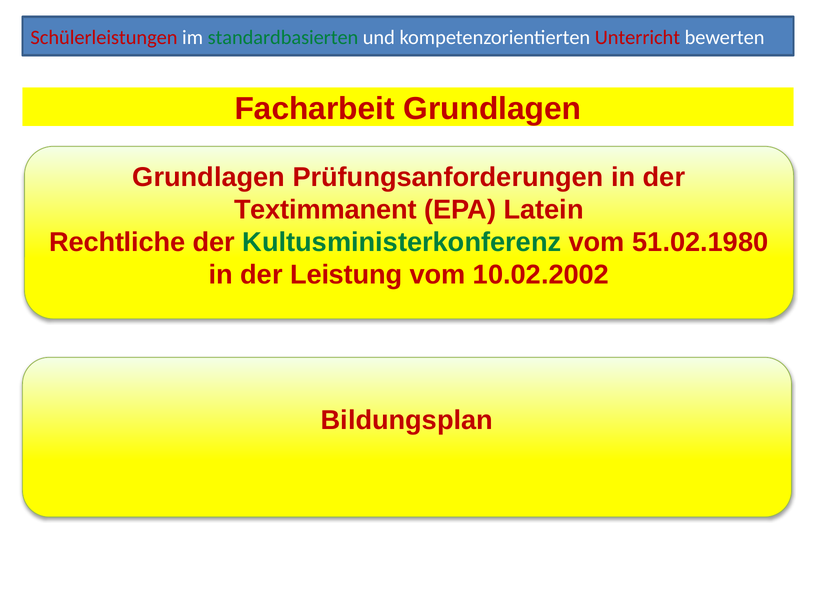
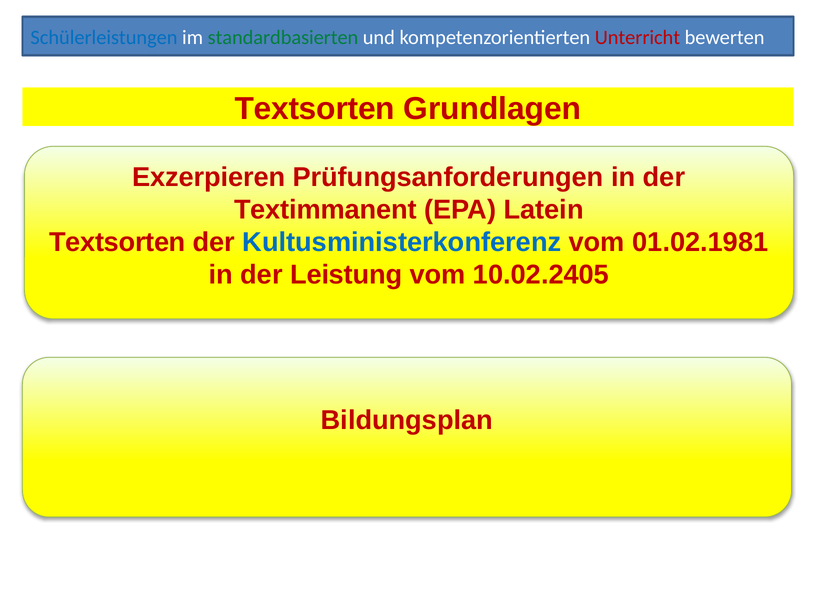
Schülerleistungen colour: red -> blue (104, 38)
Facharbeit: Facharbeit -> Textsorten (315, 109)
Grundlagen: Grundlagen -> Exzerpieren (209, 177)
Rechtliche: Rechtliche -> Textsorten (117, 242)
Kultusministerkonferenz colour: green -> blue (402, 242)
51.02.1980: 51.02.1980 -> 01.02.1981 (700, 242)
10.02.2002: 10.02.2002 -> 10.02.2405 (541, 275)
